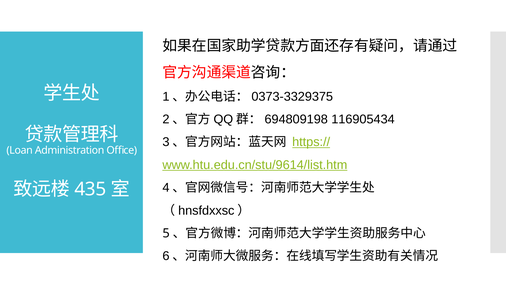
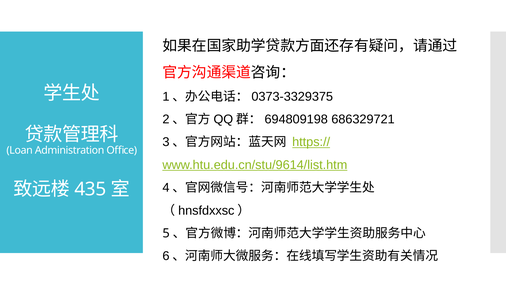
116905434: 116905434 -> 686329721 (363, 119)
